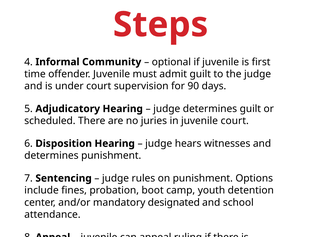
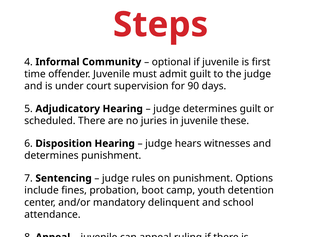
juvenile court: court -> these (235, 121)
designated: designated -> delinquent (174, 202)
